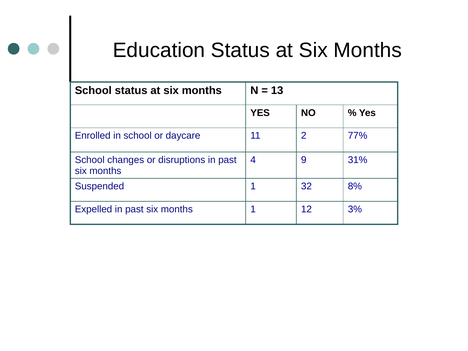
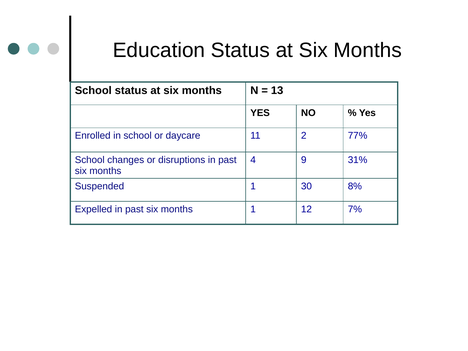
32: 32 -> 30 (306, 186)
3%: 3% -> 7% (355, 209)
